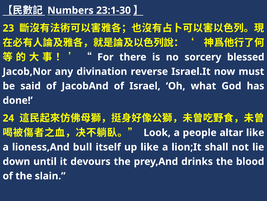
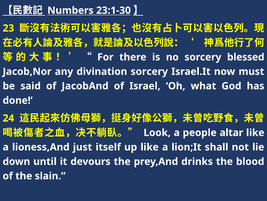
divination reverse: reverse -> sorcery (149, 71)
bull: bull -> just (83, 147)
